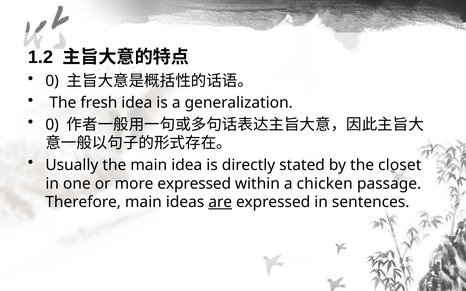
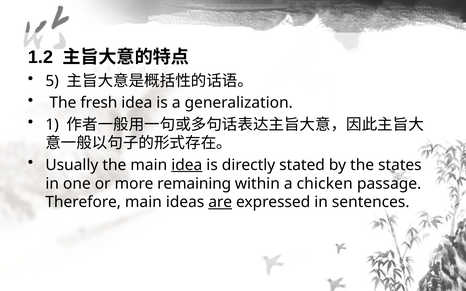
0: 0 -> 5 (52, 81)
0: 0 -> 1 (52, 125)
idea underline: none -> present (187, 165)
closet: closet -> states (400, 165)
more expressed: expressed -> remaining (194, 184)
